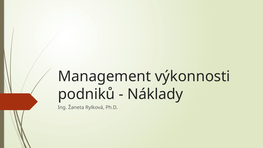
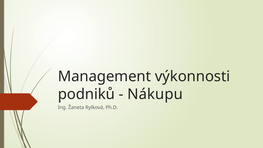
Náklady: Náklady -> Nákupu (155, 94)
